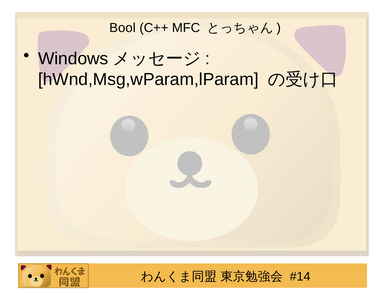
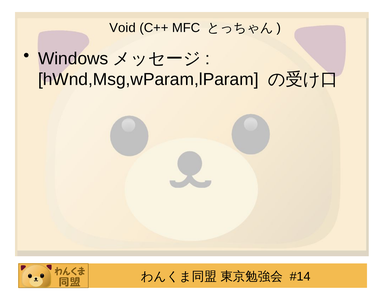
Bool: Bool -> Void (122, 28)
